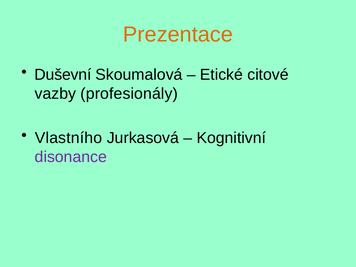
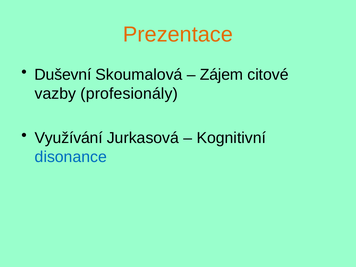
Etické: Etické -> Zájem (221, 75)
Vlastního: Vlastního -> Využívání (69, 138)
disonance colour: purple -> blue (71, 157)
